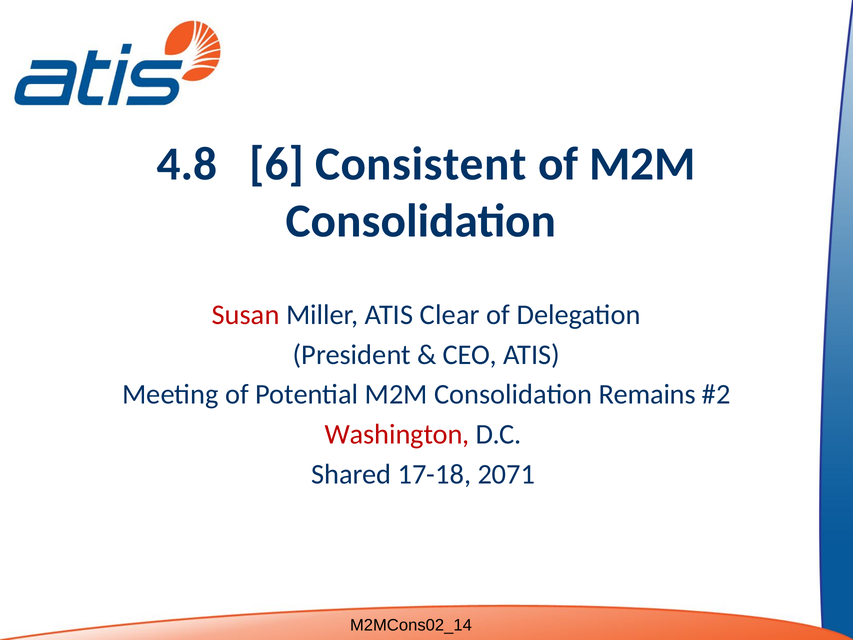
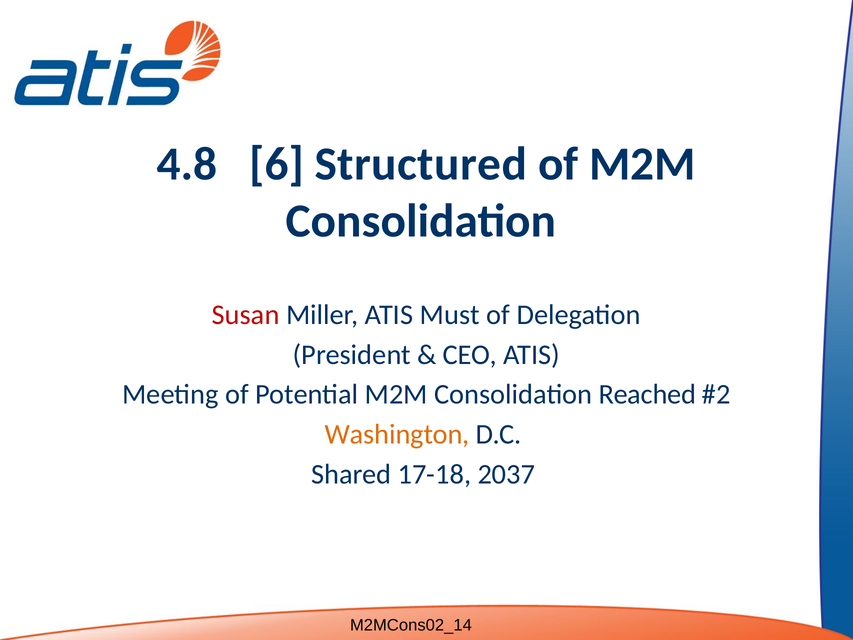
Consistent: Consistent -> Structured (421, 164)
Clear: Clear -> Must (450, 315)
Remains: Remains -> Reached (647, 394)
Washington colour: red -> orange (397, 434)
2071: 2071 -> 2037 (506, 474)
